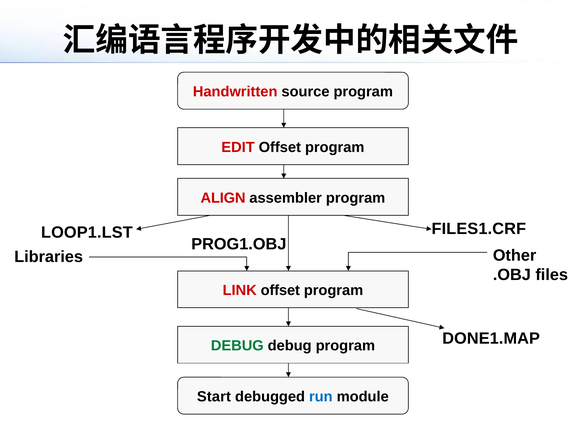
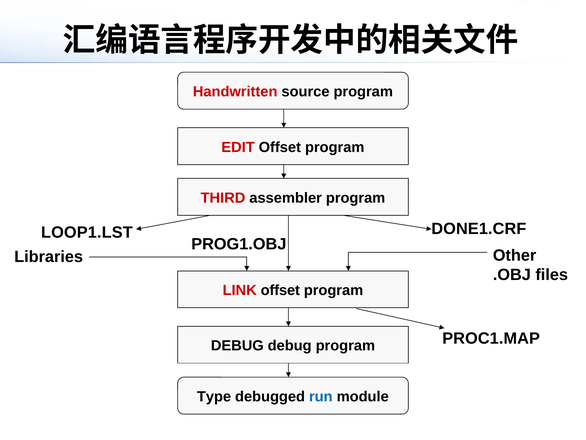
ALIGN: ALIGN -> THIRD (223, 198)
FILES1.CRF: FILES1.CRF -> DONE1.CRF (479, 229)
DONE1.MAP: DONE1.MAP -> PROC1.MAP (491, 338)
DEBUG colour: green -> black (237, 345)
Start: Start -> Type (214, 396)
